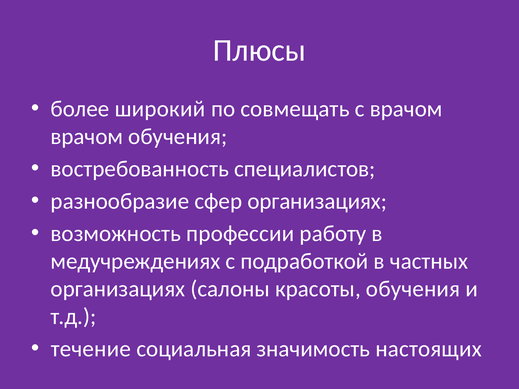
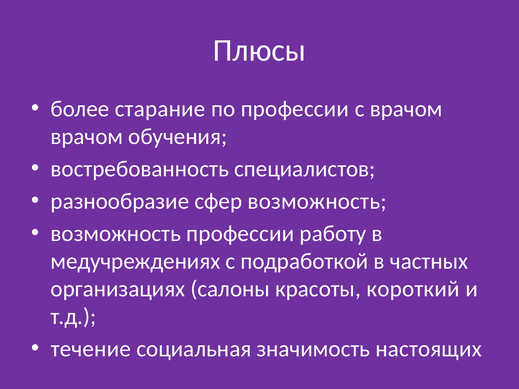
широкий: широкий -> старание (160, 109)
по совмещать: совмещать -> профессии (295, 109)
сфер организациях: организациях -> возможность (317, 201)
красоты обучения: обучения -> короткий (413, 289)
